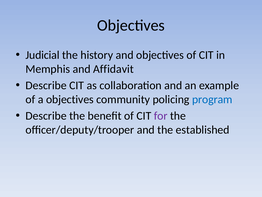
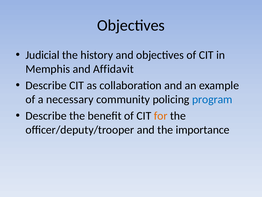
a objectives: objectives -> necessary (70, 99)
for colour: purple -> orange (161, 116)
established: established -> importance (203, 130)
